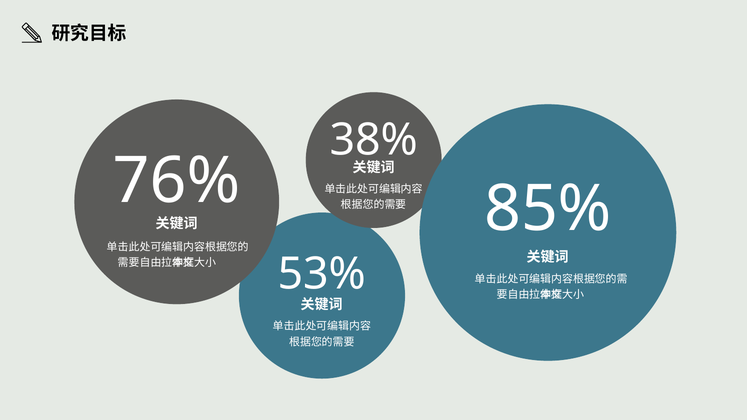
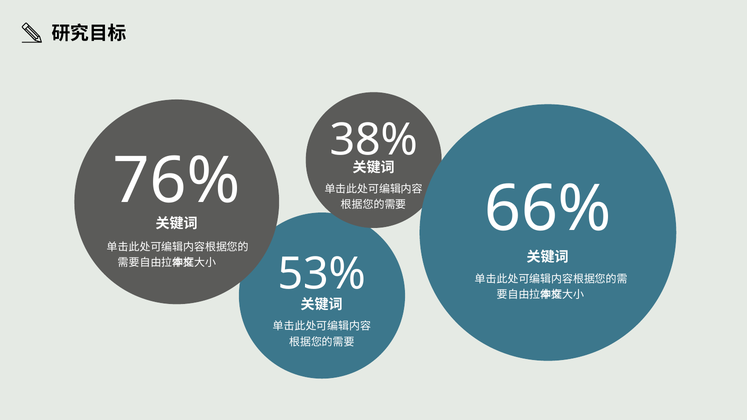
85%: 85% -> 66% (548, 209)
